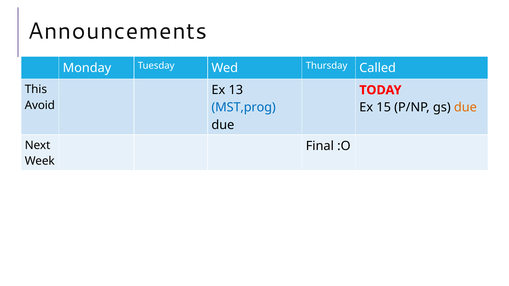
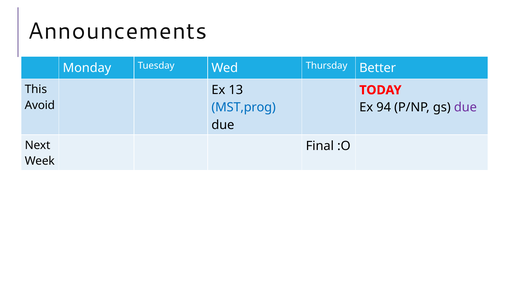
Called: Called -> Better (378, 68)
15: 15 -> 94 (384, 108)
due colour: orange -> purple (465, 108)
